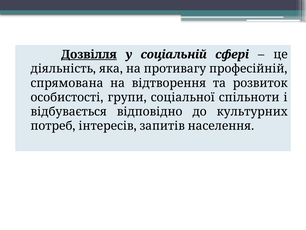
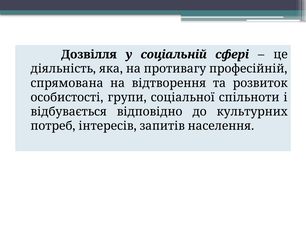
Дозвілля underline: present -> none (89, 54)
